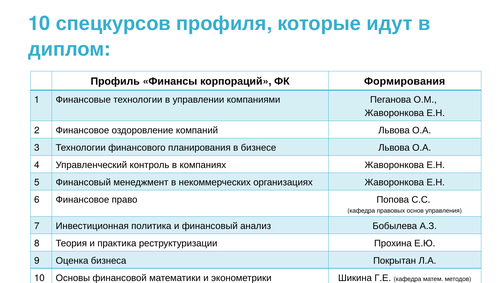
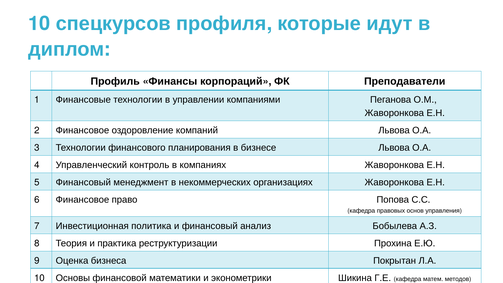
Формирования: Формирования -> Преподаватели (405, 82)
